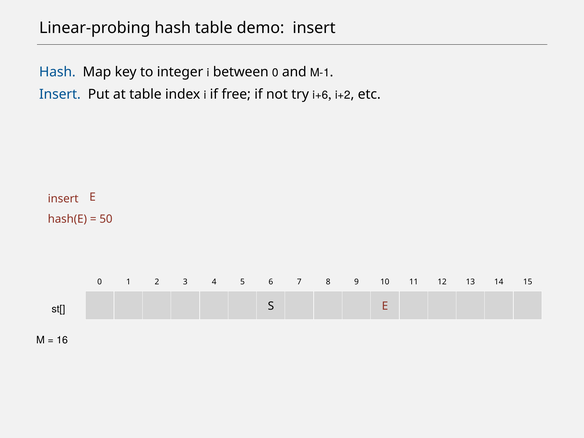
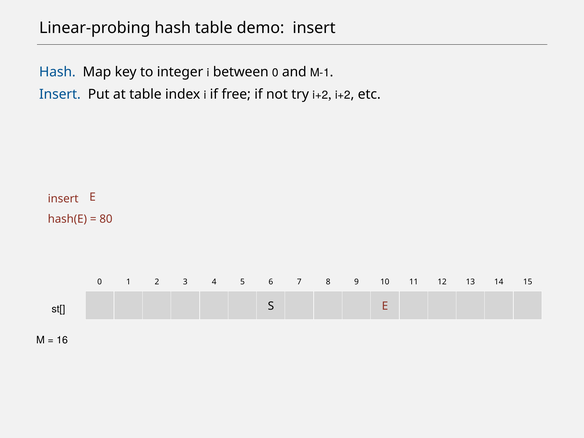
try i+6: i+6 -> i+2 (320, 95)
50: 50 -> 80 (106, 219)
